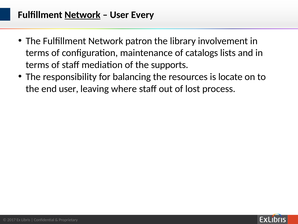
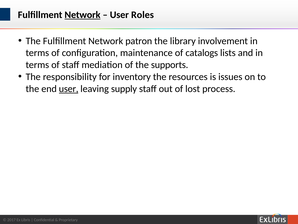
Every: Every -> Roles (142, 15)
balancing: balancing -> inventory (132, 77)
locate: locate -> issues (230, 77)
user underline: none -> present (69, 89)
where: where -> supply (124, 89)
